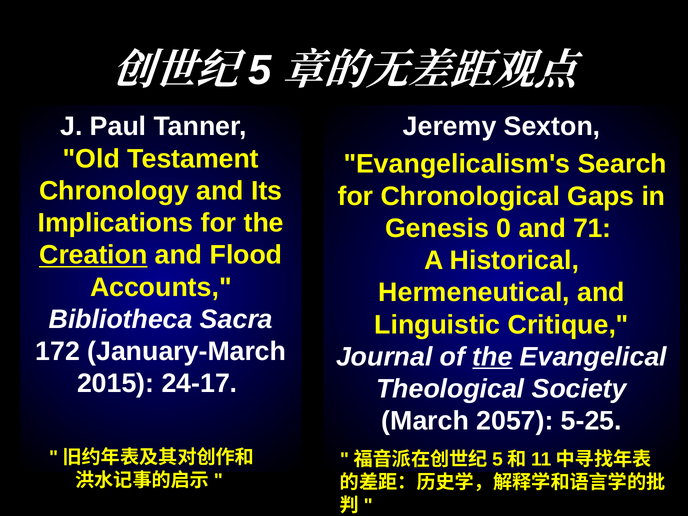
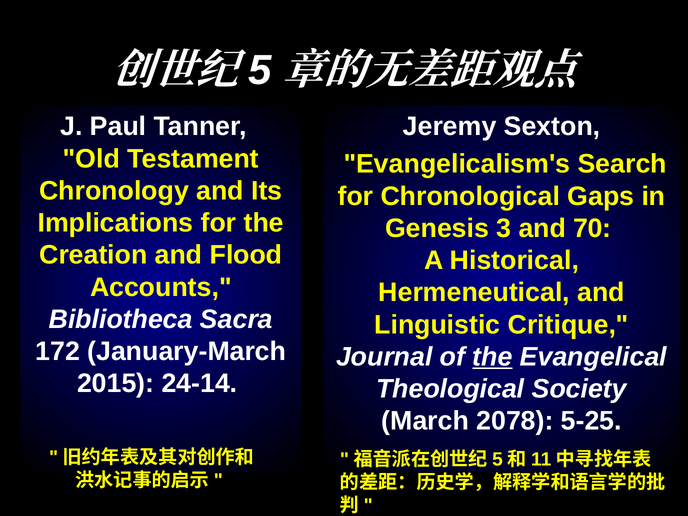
0: 0 -> 3 (504, 228)
71: 71 -> 70 (592, 228)
Creation underline: present -> none (93, 255)
24-17: 24-17 -> 24-14 (199, 384)
2057: 2057 -> 2078 (515, 421)
